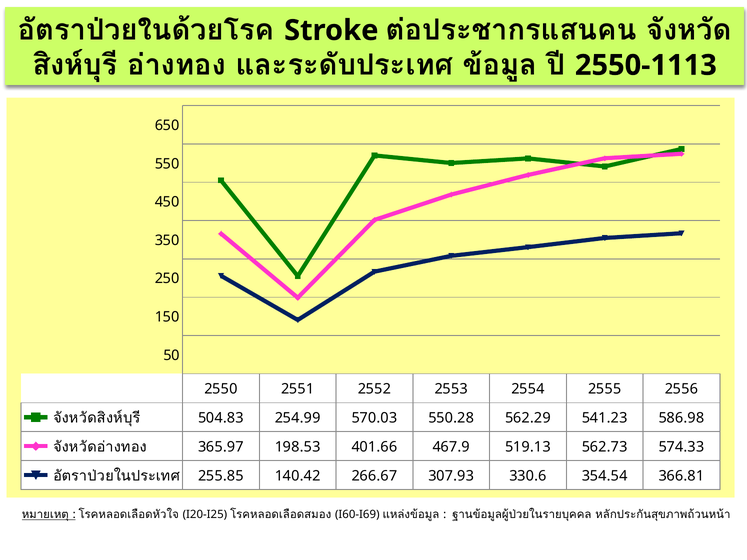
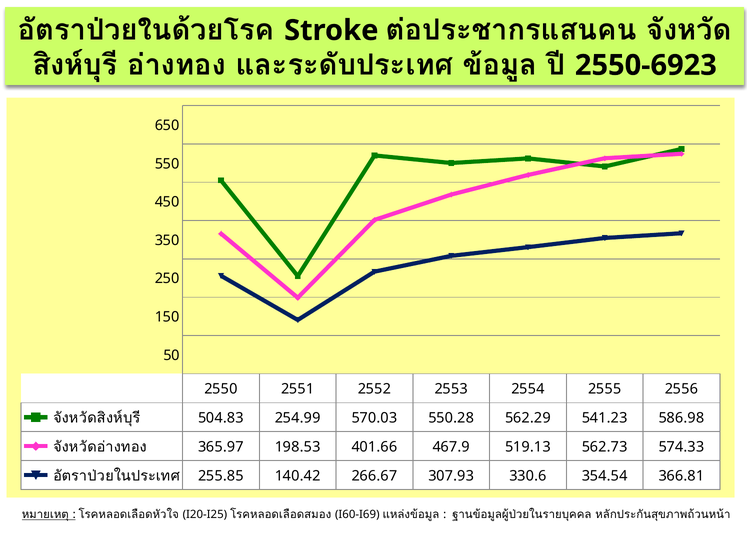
2550-1113: 2550-1113 -> 2550-6923 (646, 65)
